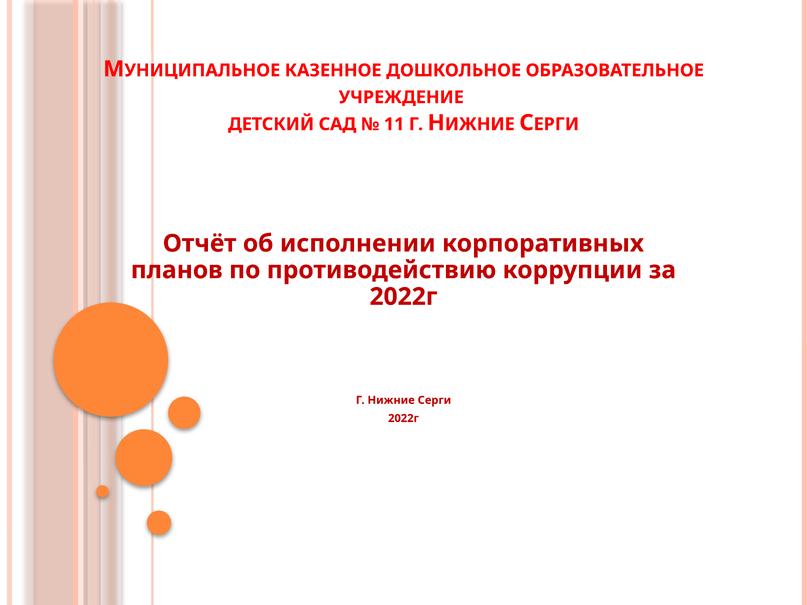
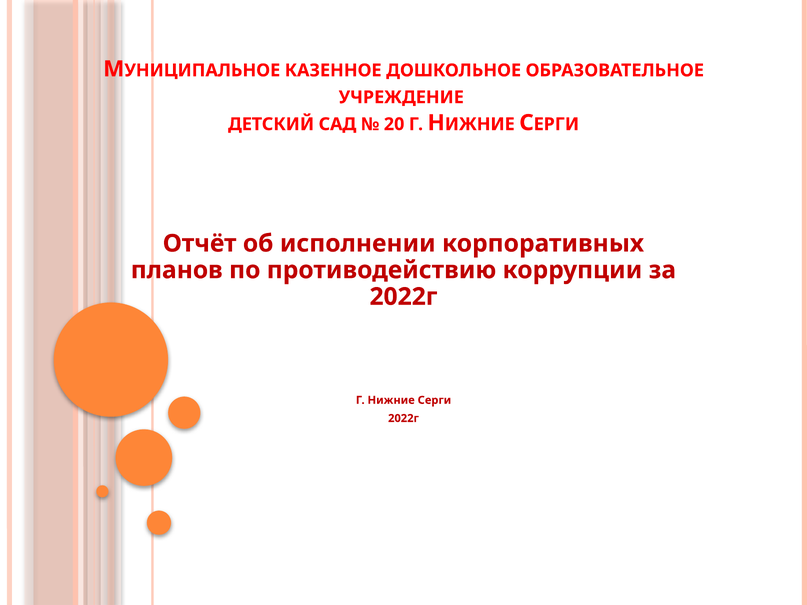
11: 11 -> 20 (394, 124)
